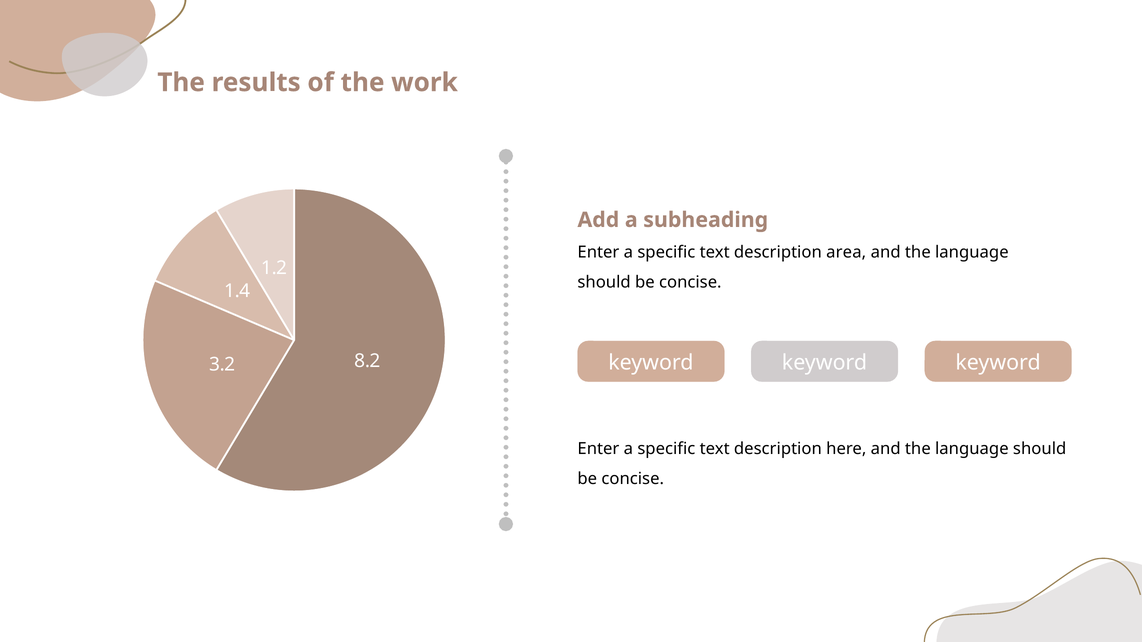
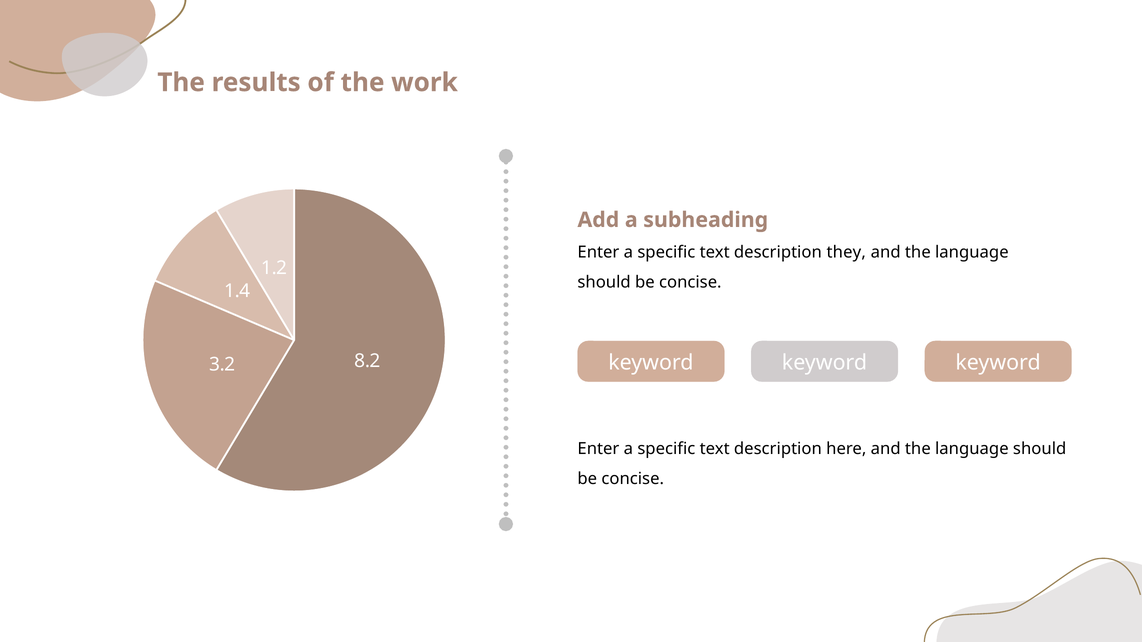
area: area -> they (846, 253)
